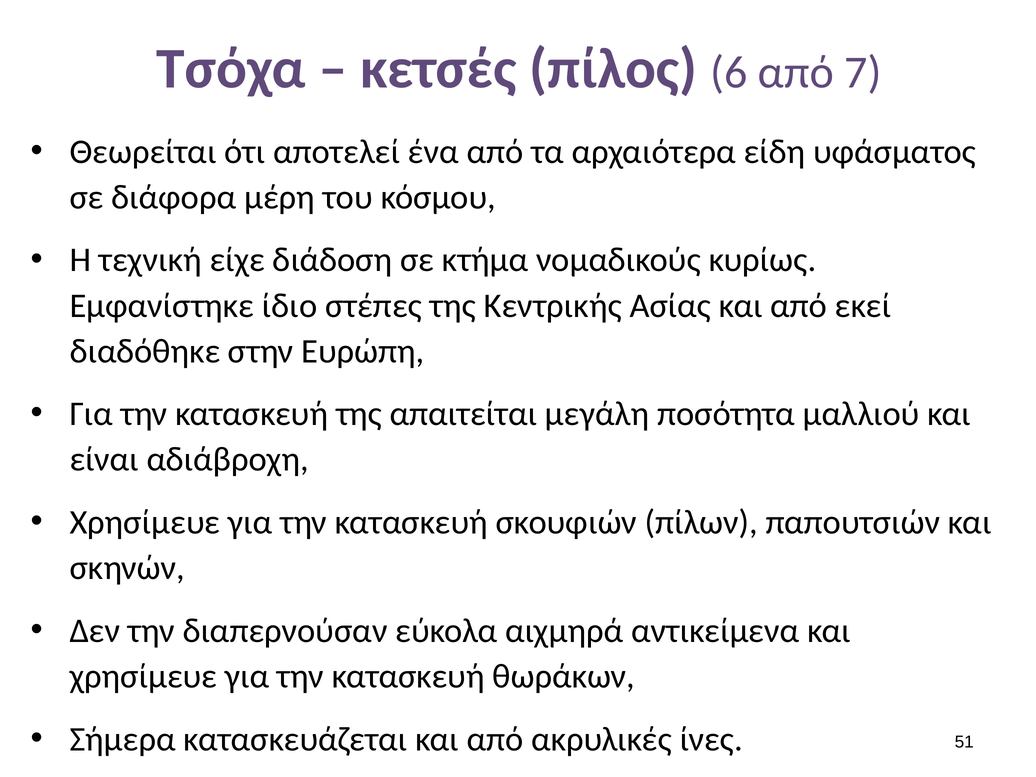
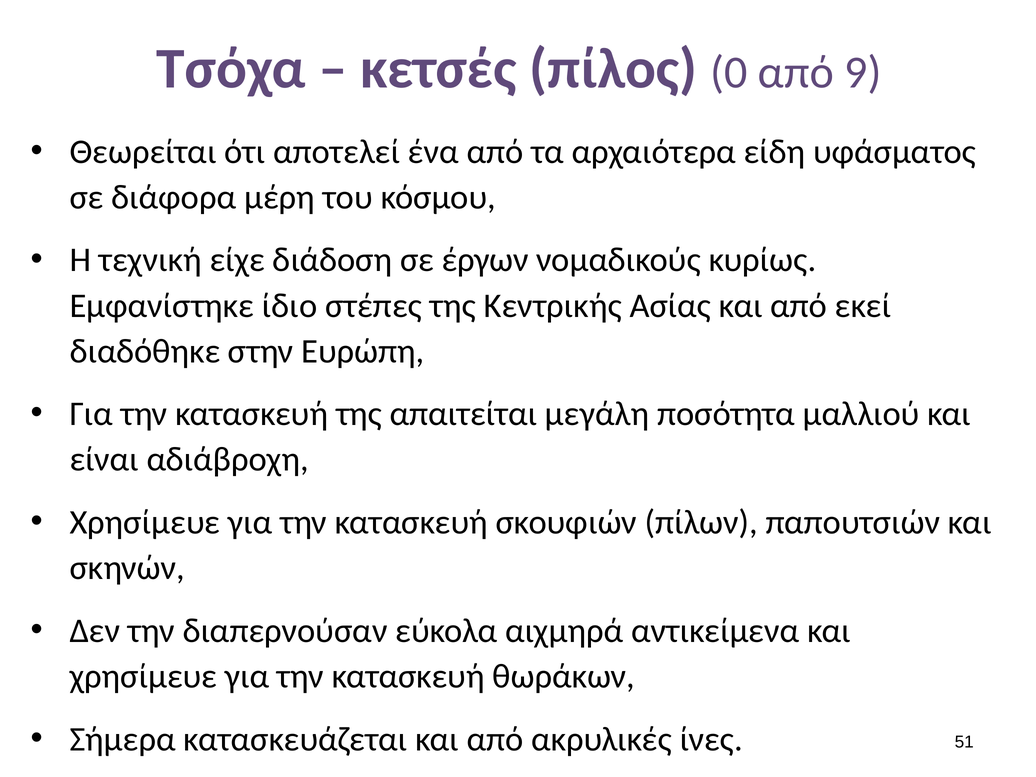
6: 6 -> 0 (729, 72)
7: 7 -> 9 (863, 72)
κτήμα: κτήμα -> έργων (485, 260)
